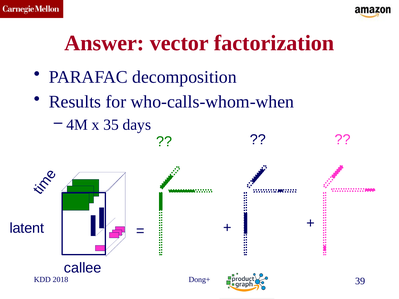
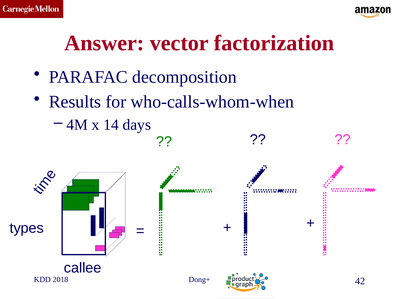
35: 35 -> 14 (111, 125)
latent: latent -> types (27, 228)
39: 39 -> 42 (360, 281)
